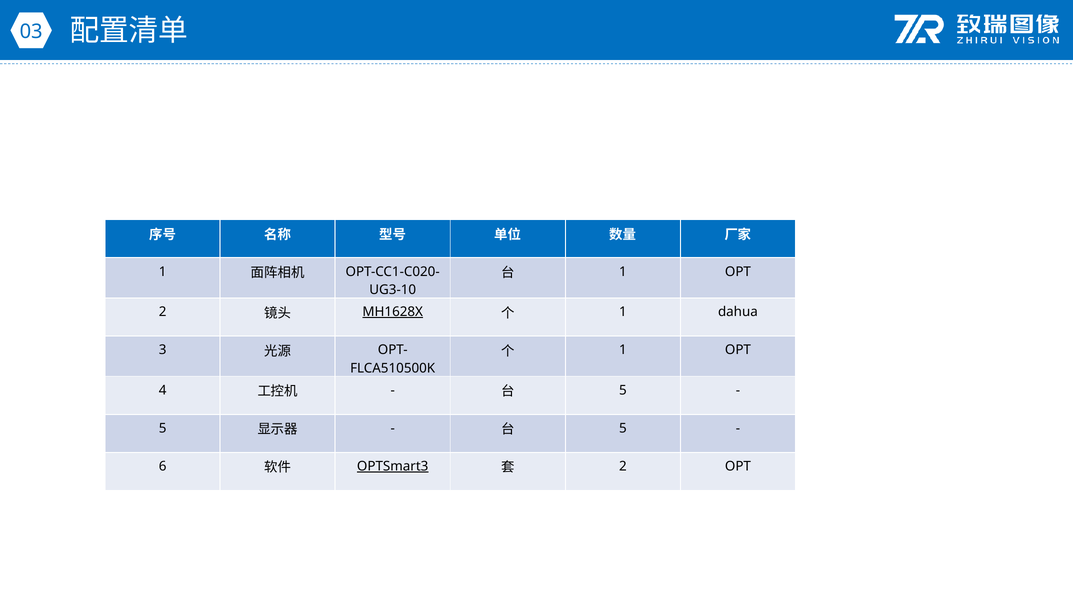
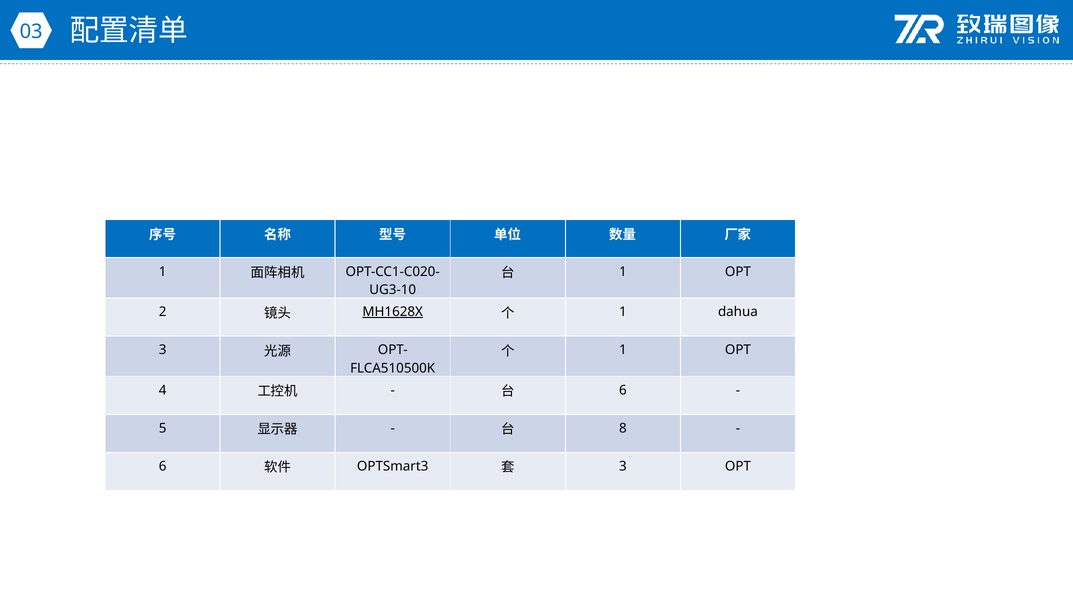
5: 5 -> 6 (623, 390)
5: 5 -> 8 (623, 428)
OPTSmart3 underline: present -> none (393, 466)
2: 2 -> 3 (623, 466)
